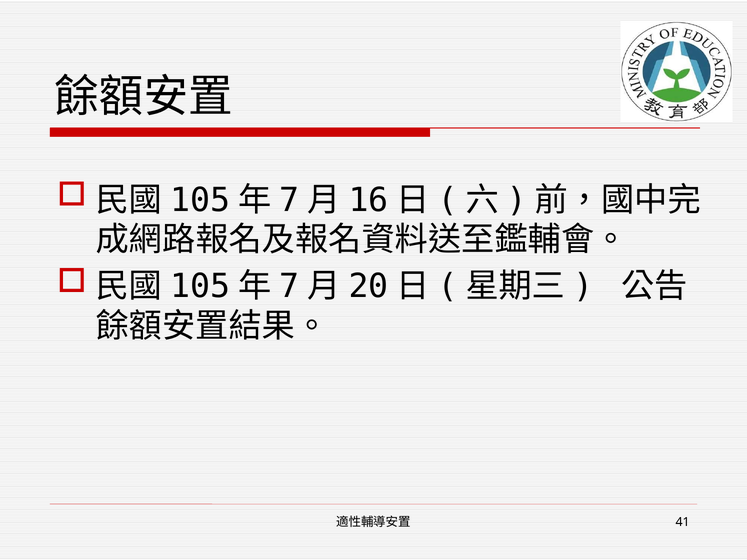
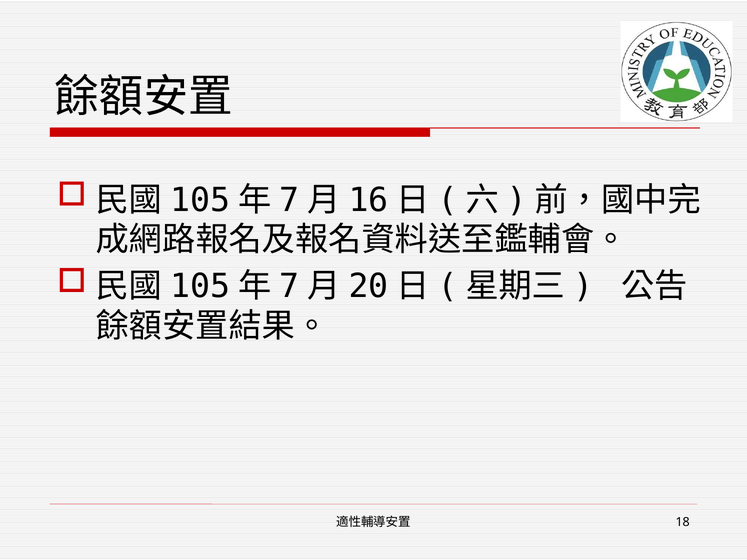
41: 41 -> 18 (683, 522)
